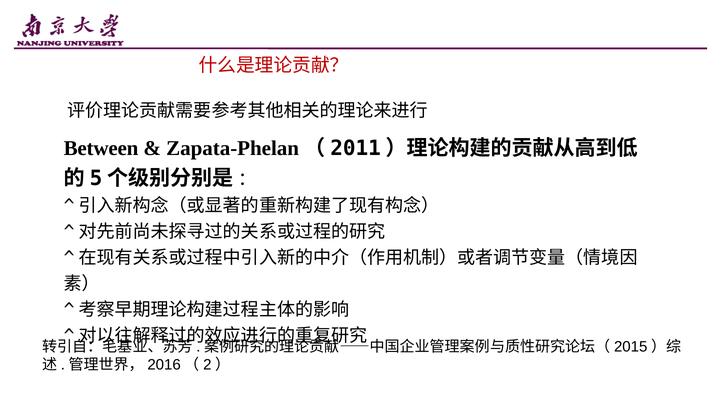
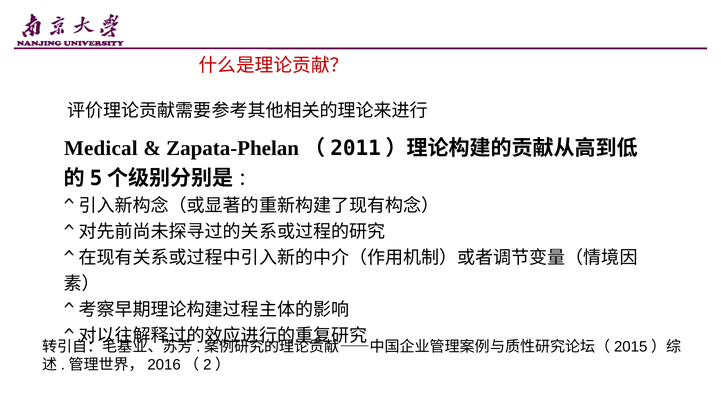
Between: Between -> Medical (101, 148)
